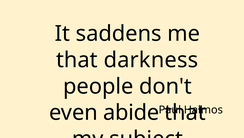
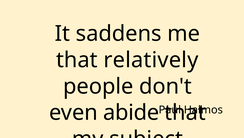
darkness: darkness -> relatively (151, 60)
